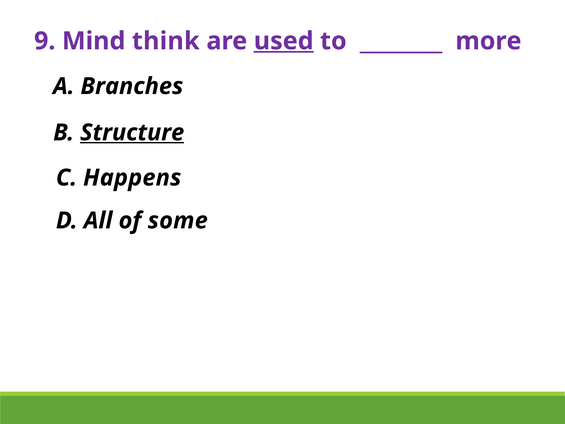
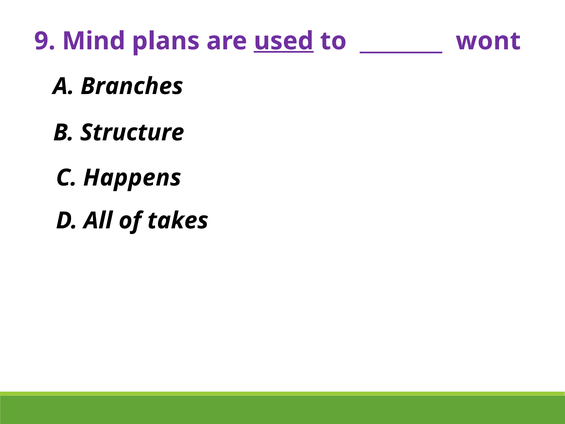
think: think -> plans (166, 41)
more: more -> wont (488, 41)
Structure underline: present -> none (132, 133)
some: some -> takes (178, 220)
